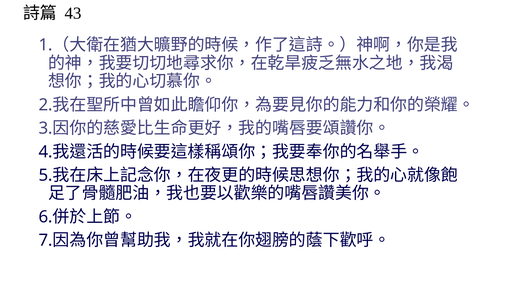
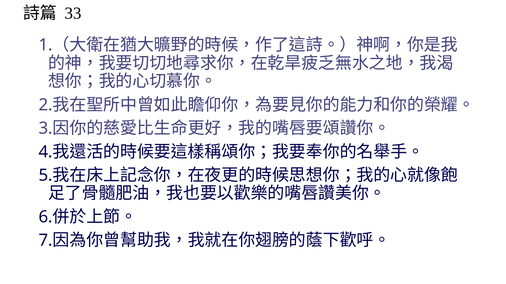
43: 43 -> 33 (73, 13)
